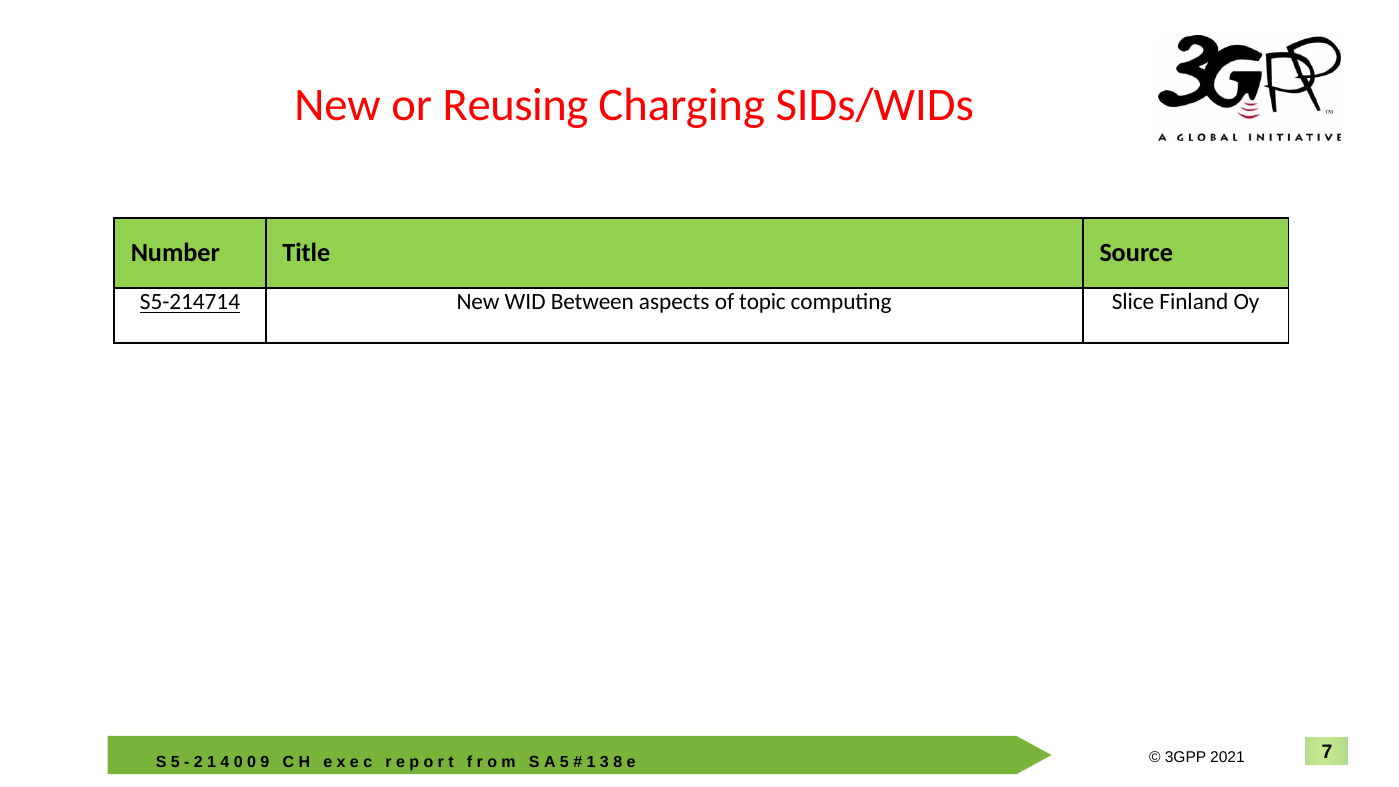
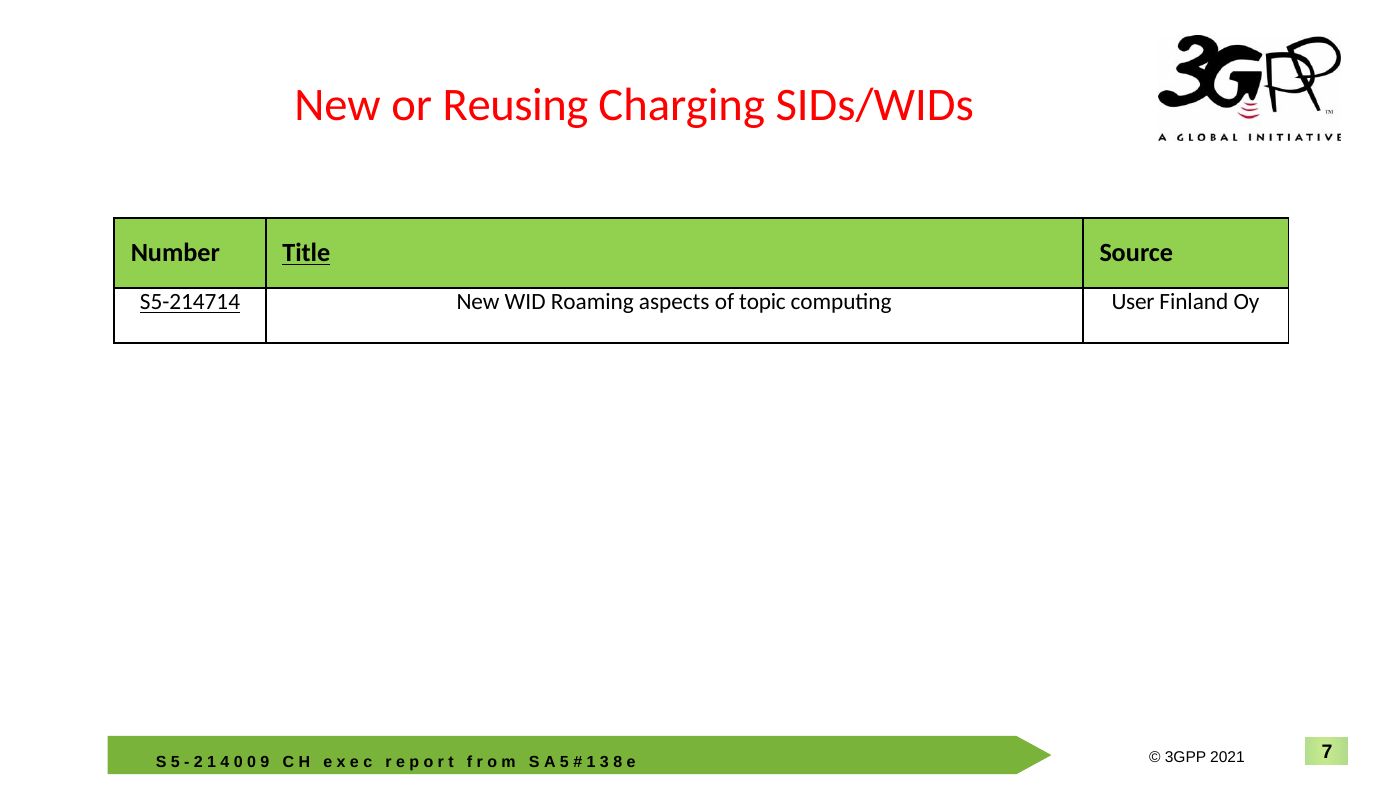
Title underline: none -> present (306, 253)
Between: Between -> Roaming (592, 302)
Slice: Slice -> User (1133, 302)
